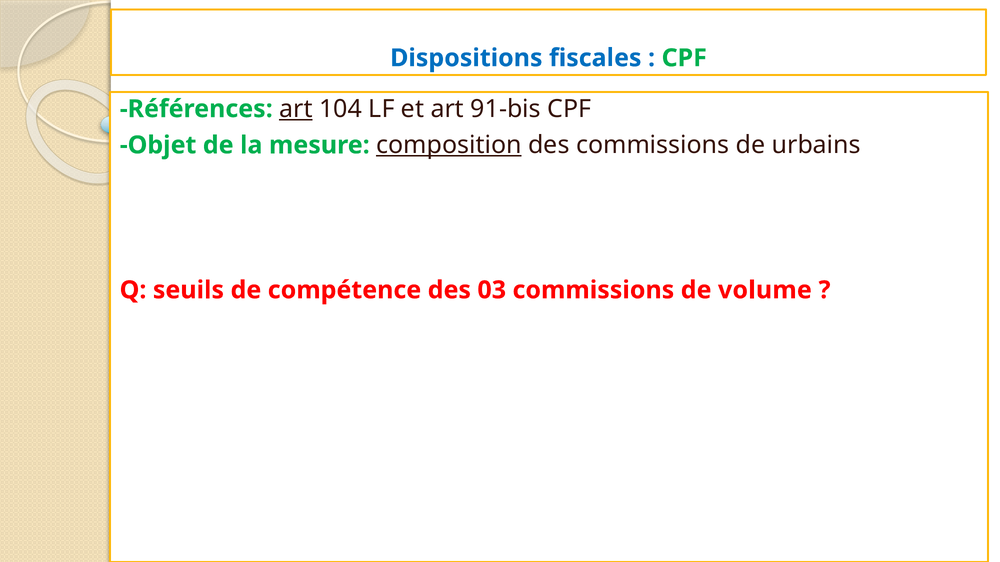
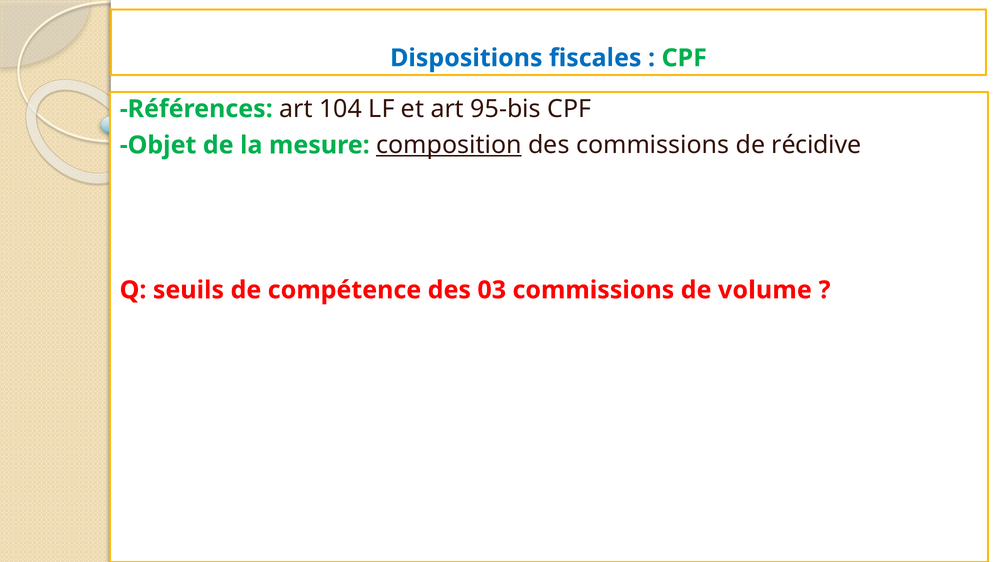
art underline: present -> none (296, 109)
91-bis: 91-bis -> 95-bis (506, 109)
urbains: urbains -> récidive (816, 145)
